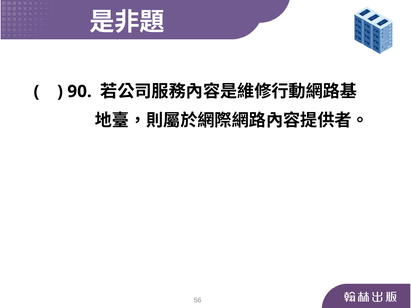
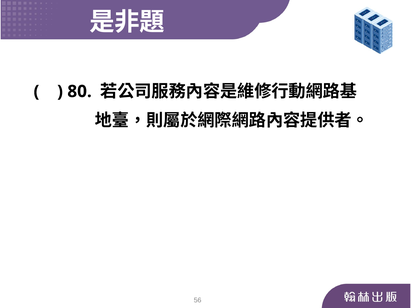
90: 90 -> 80 (80, 92)
